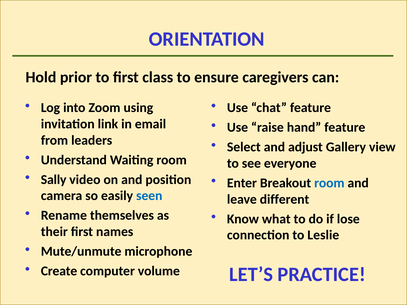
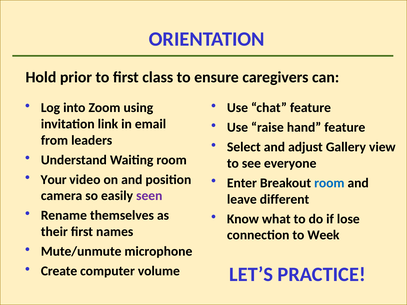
Sally: Sally -> Your (54, 180)
seen colour: blue -> purple (149, 196)
Leslie: Leslie -> Week (323, 235)
